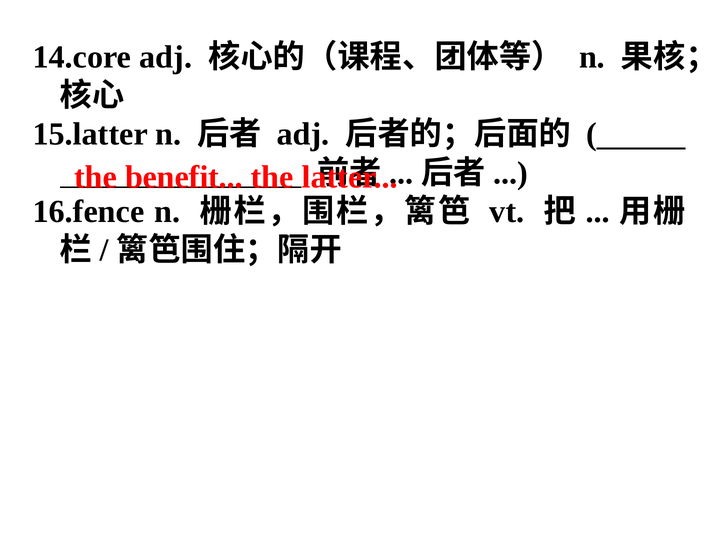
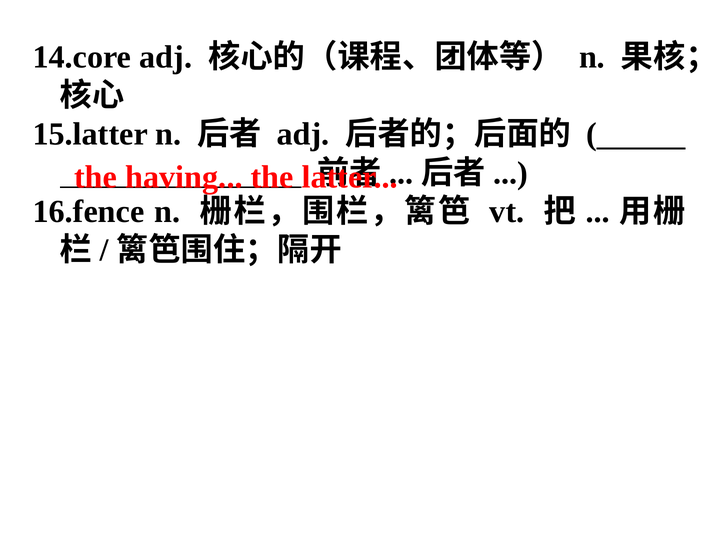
benefit: benefit -> having (184, 177)
